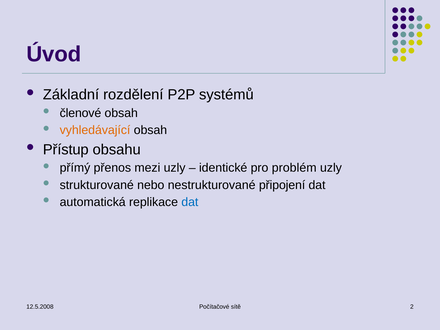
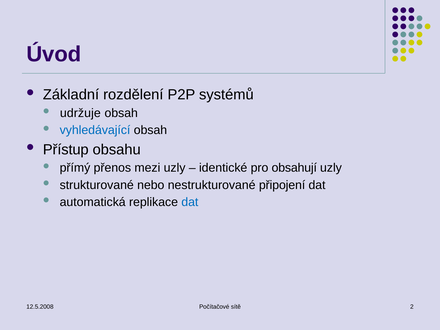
členové: členové -> udržuje (80, 113)
vyhledávající colour: orange -> blue (95, 130)
problém: problém -> obsahují (294, 168)
